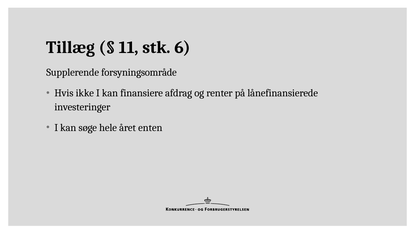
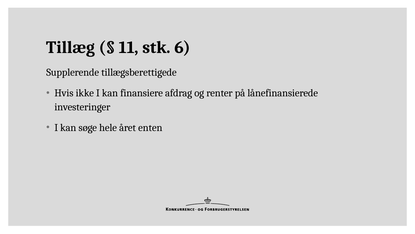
forsyningsområde: forsyningsområde -> tillægsberettigede (139, 72)
